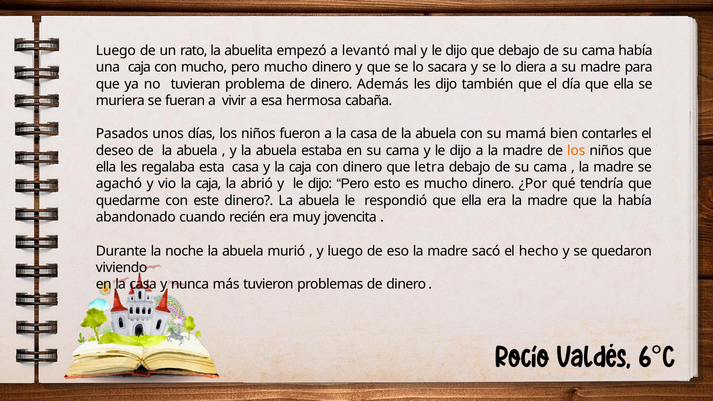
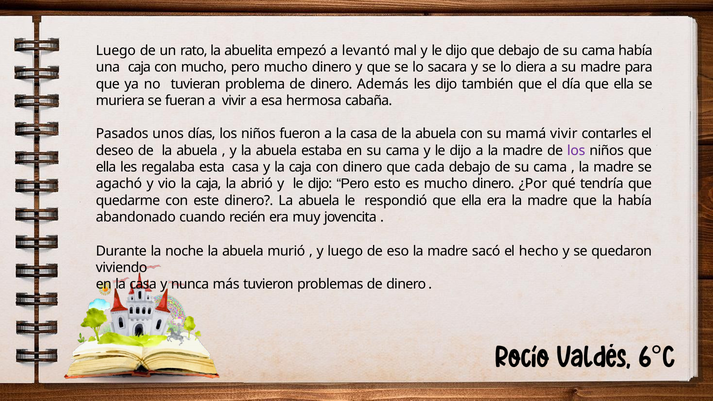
mamá bien: bien -> vivir (564, 134)
los colour: orange -> purple (576, 151)
letra: letra -> cada (430, 167)
